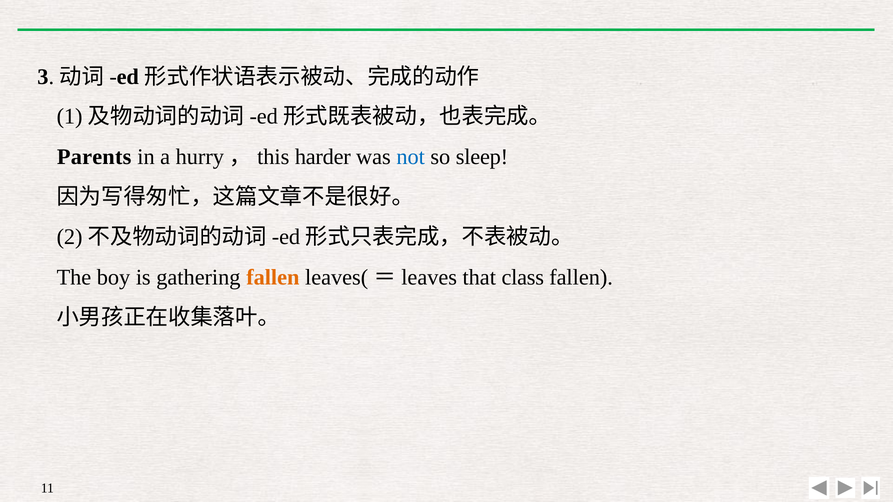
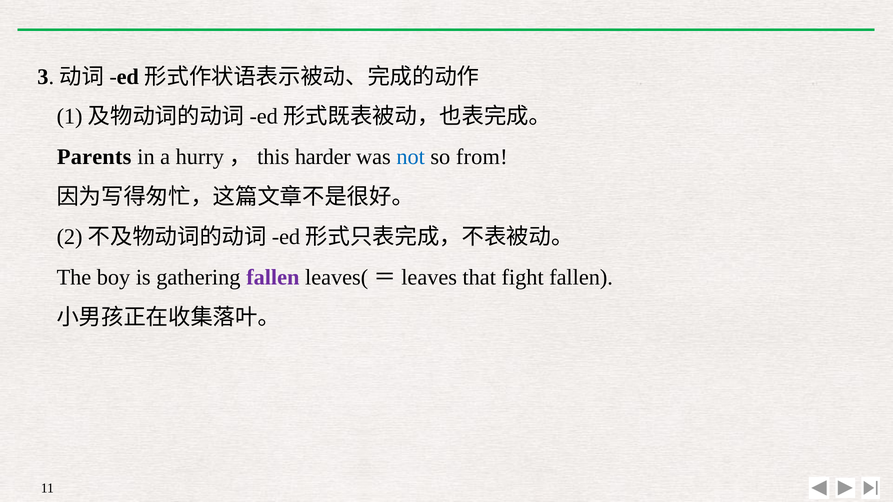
sleep: sleep -> from (482, 157)
fallen colour: orange -> purple (273, 277)
class: class -> fight (523, 277)
